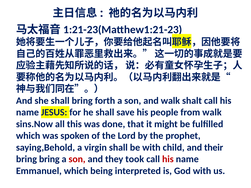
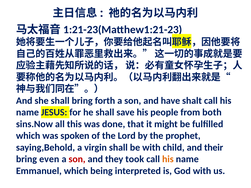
and walk: walk -> have (170, 101)
from walk: walk -> both (212, 113)
bring bring: bring -> even (49, 159)
his colour: red -> orange (168, 159)
